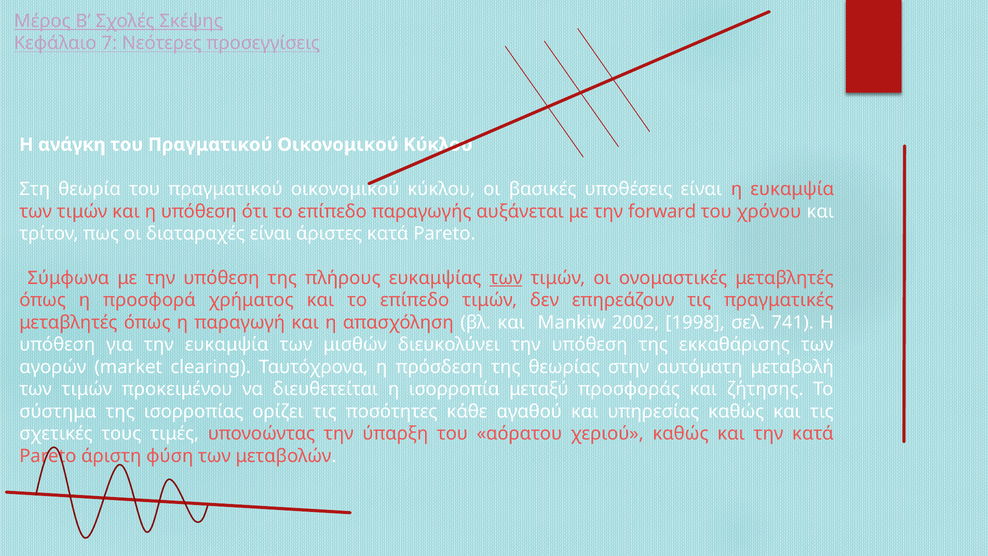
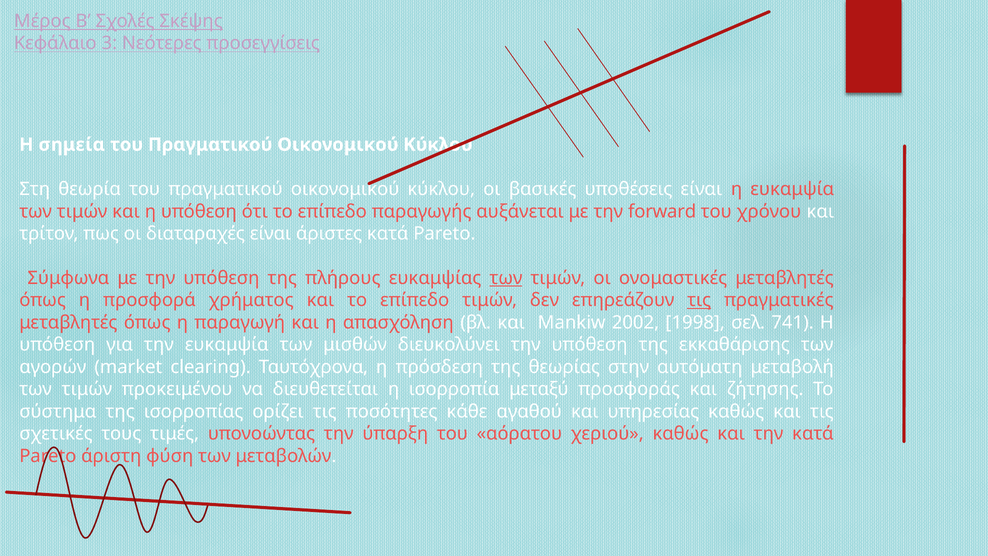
7: 7 -> 3 (109, 43)
ανάγκη: ανάγκη -> σημεία (72, 145)
τις underline: none -> present (699, 300)
